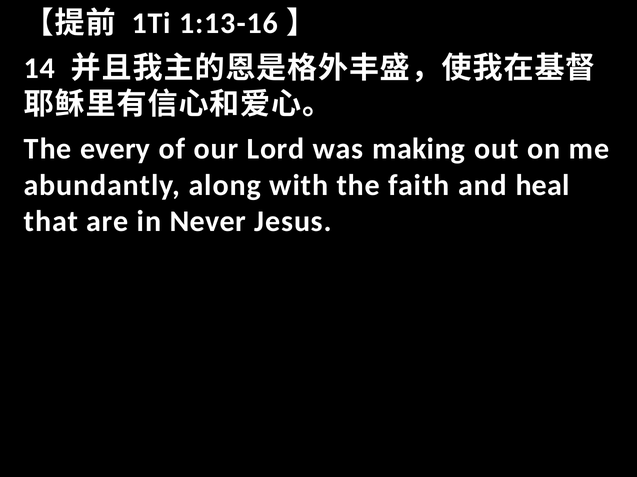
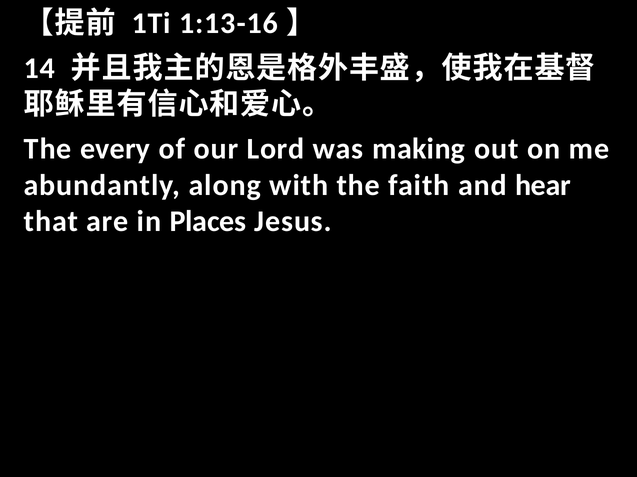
heal: heal -> hear (543, 185)
Never: Never -> Places (208, 221)
